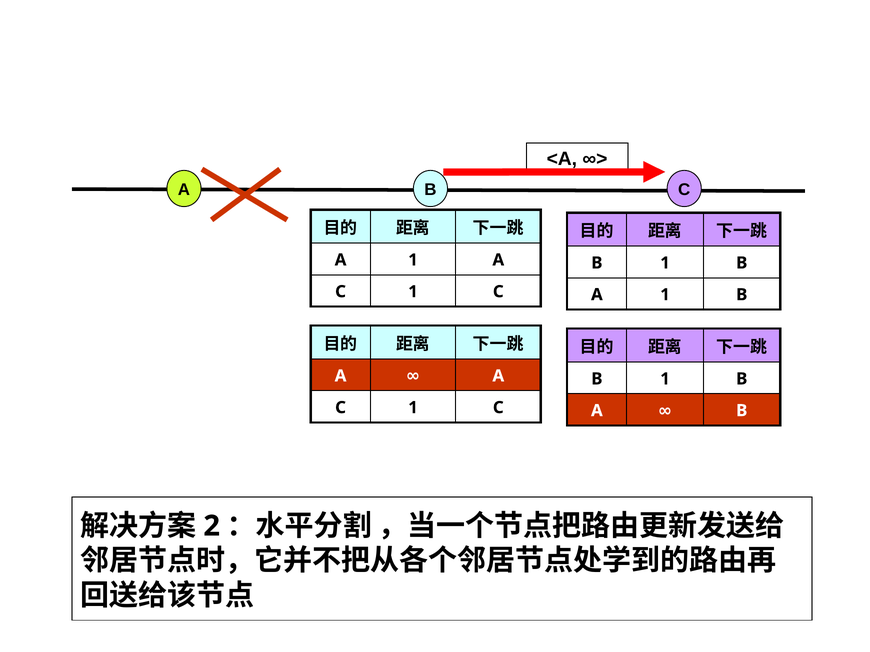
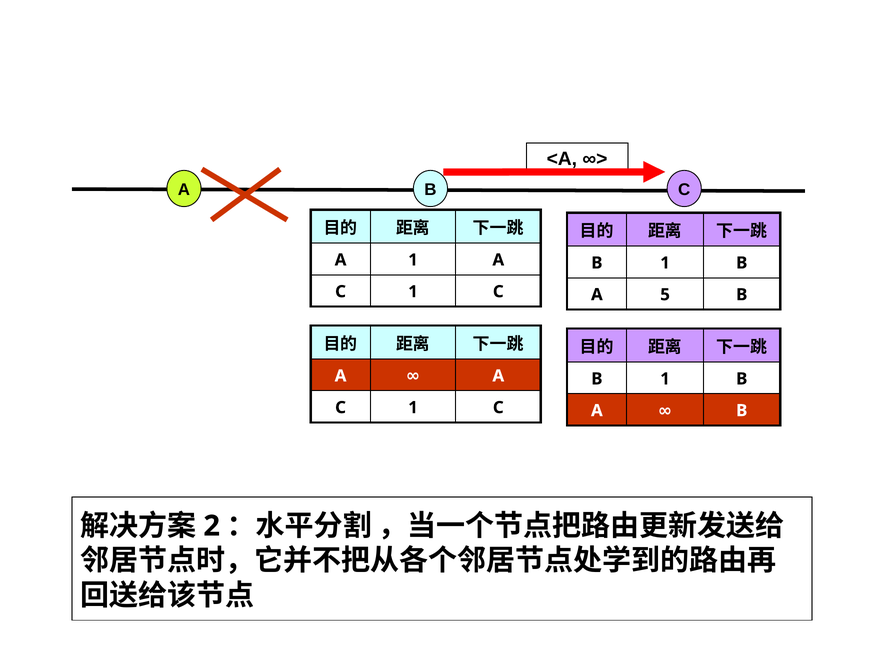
1: 1 -> 5 (665, 295)
